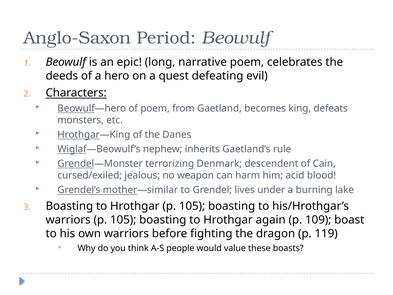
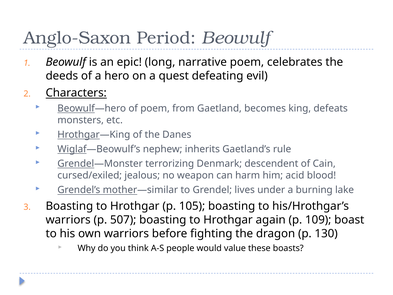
warriors p 105: 105 -> 507 (123, 220)
119: 119 -> 130 (326, 234)
